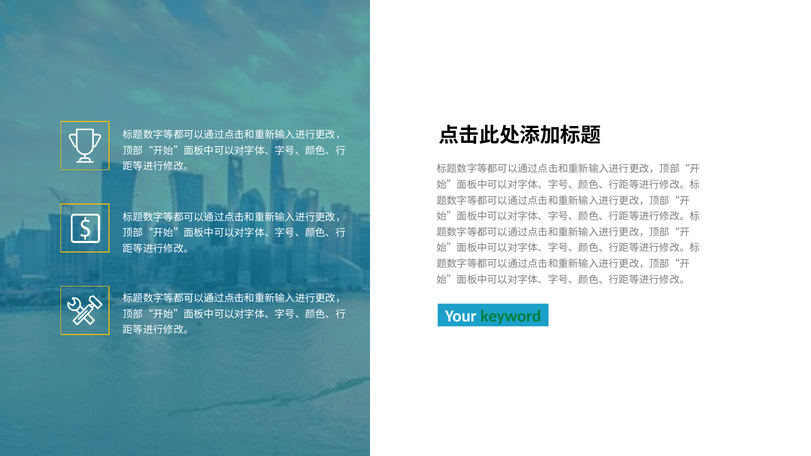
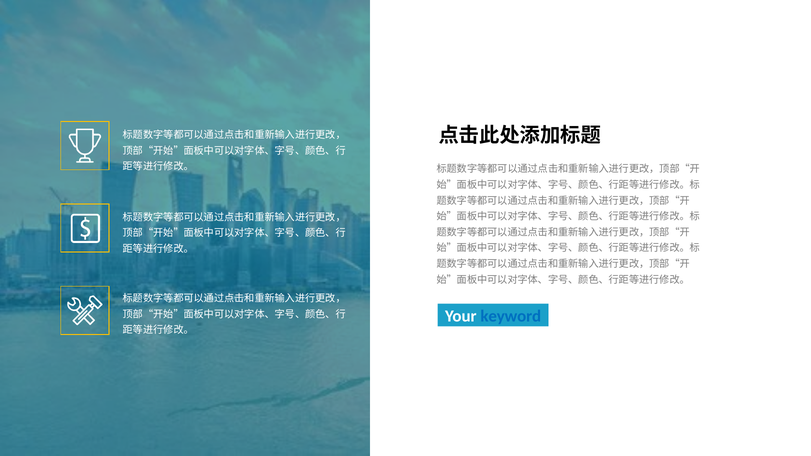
keyword colour: green -> blue (511, 316)
